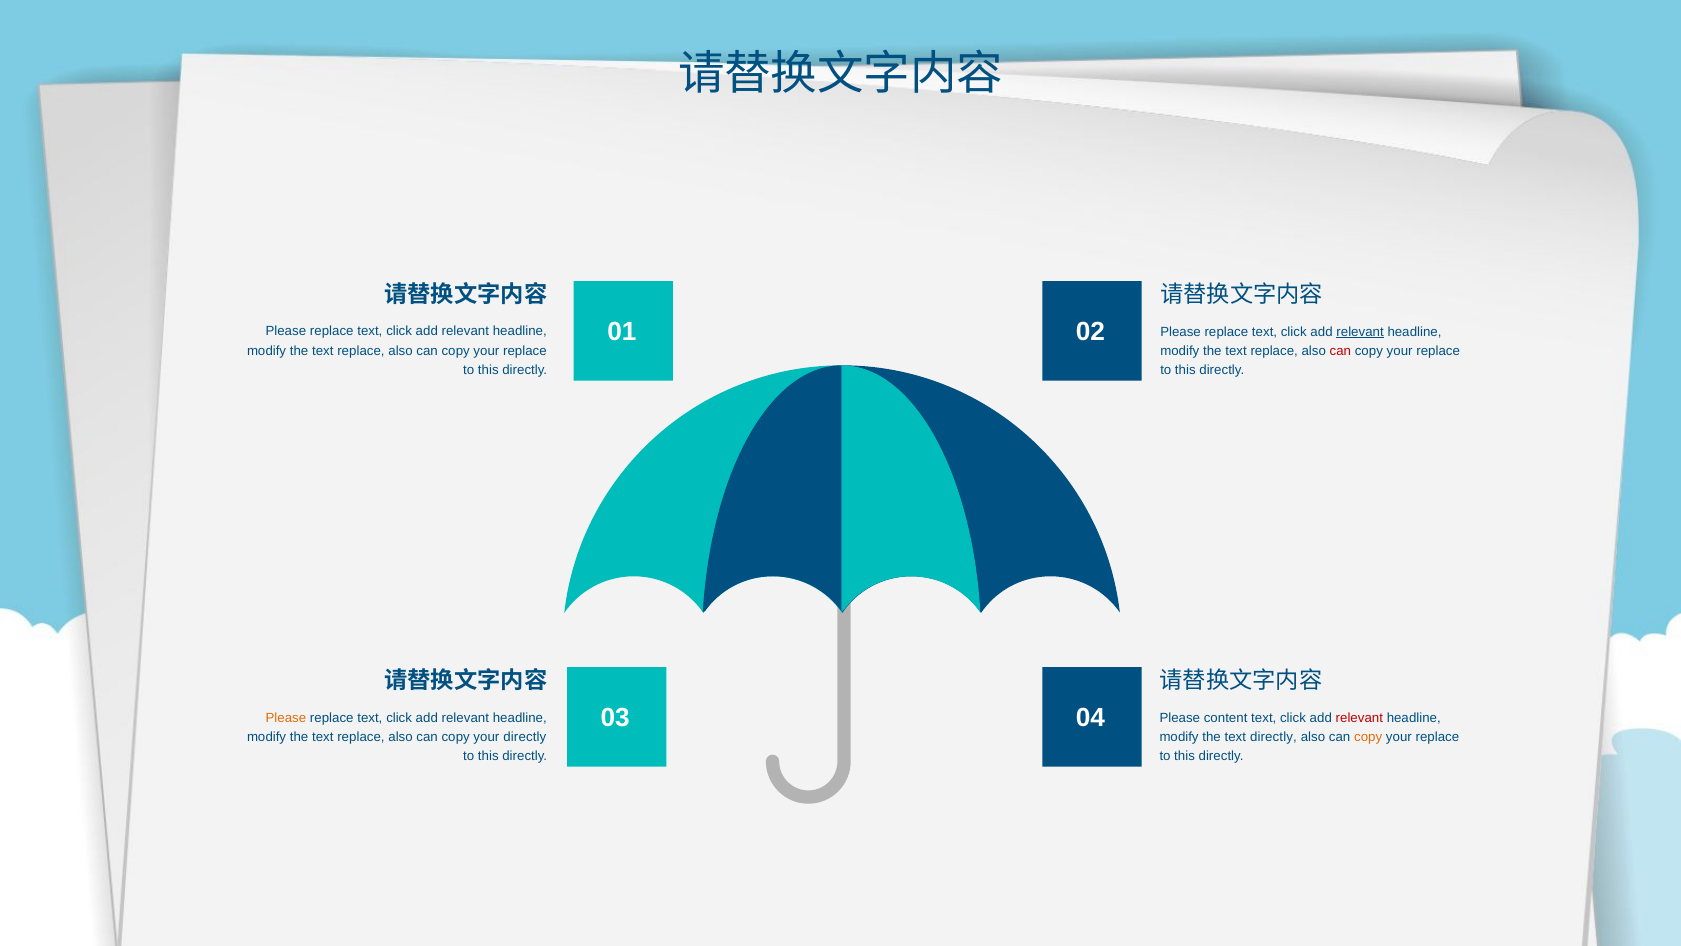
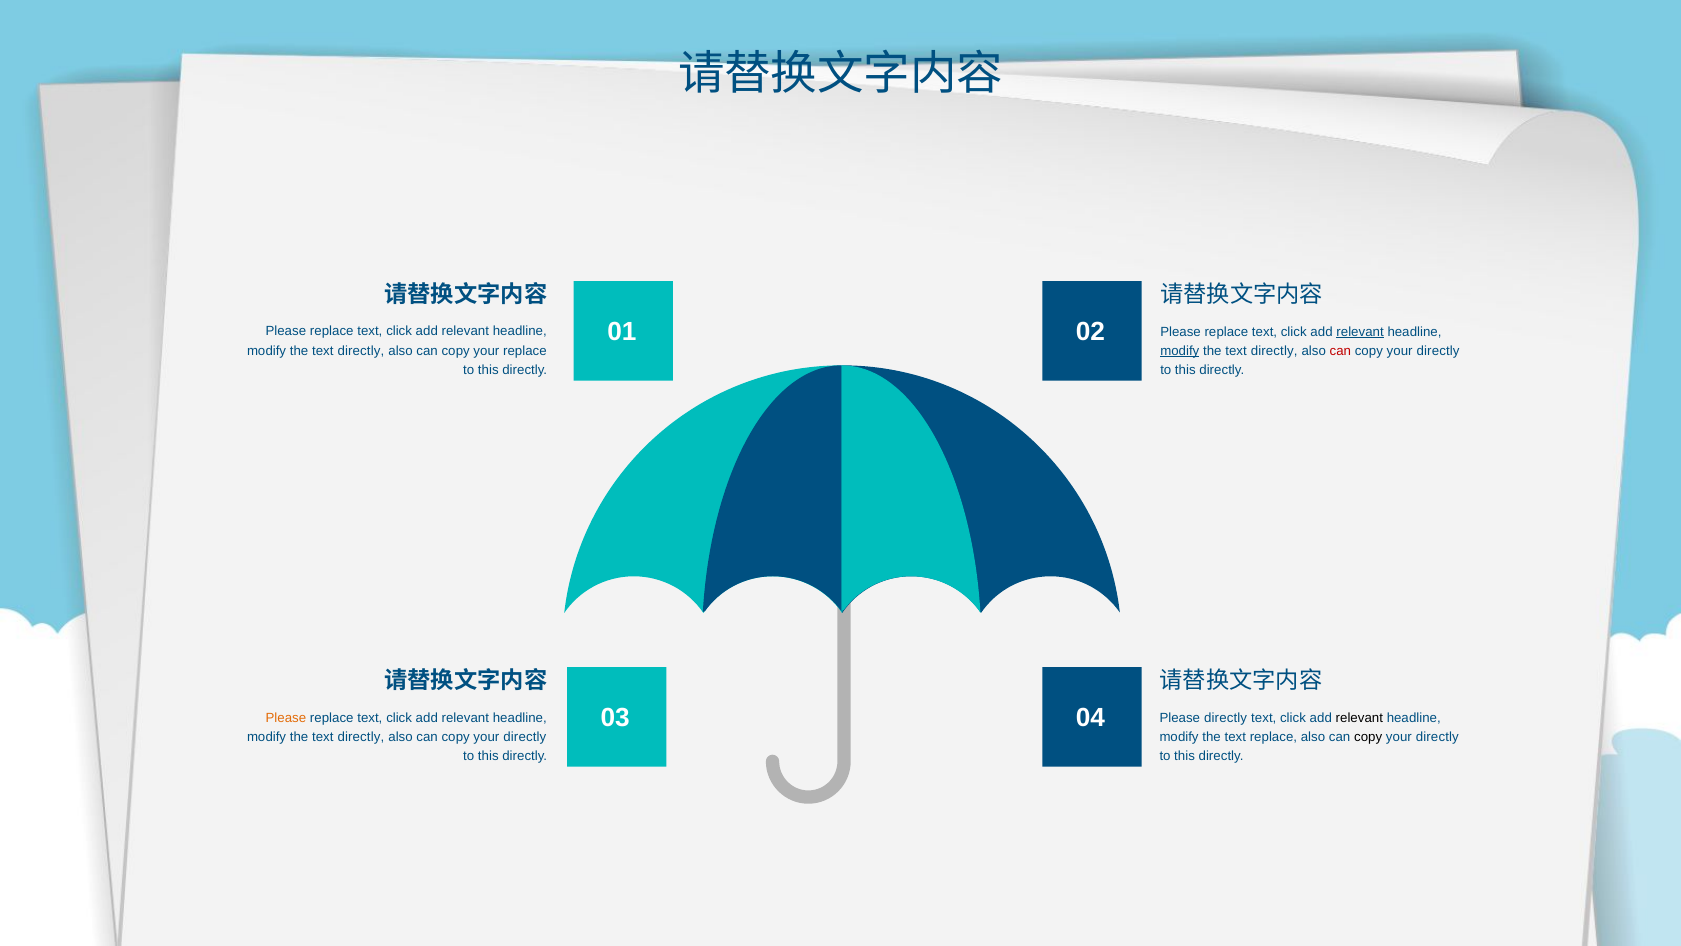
replace: replace -> directly (361, 350)
modify underline: none -> present (1180, 351)
replace: replace -> directly (1274, 351)
replace: replace -> directly (1438, 351)
Please content: content -> directly (1226, 717)
relevant colour: red -> black (1359, 717)
replace: replace -> directly (361, 736)
text directly: directly -> replace (1273, 736)
copy colour: orange -> black (1368, 736)
replace: replace -> directly (1437, 736)
